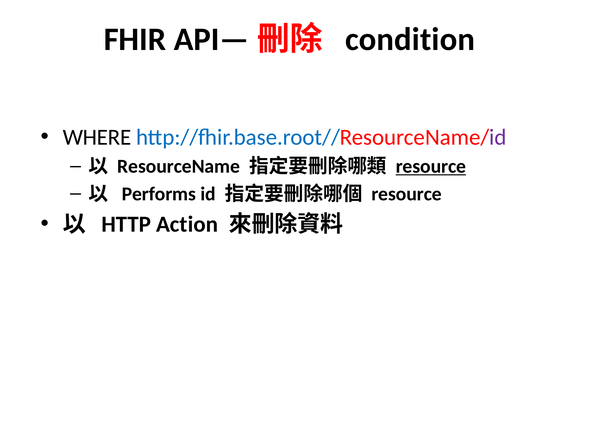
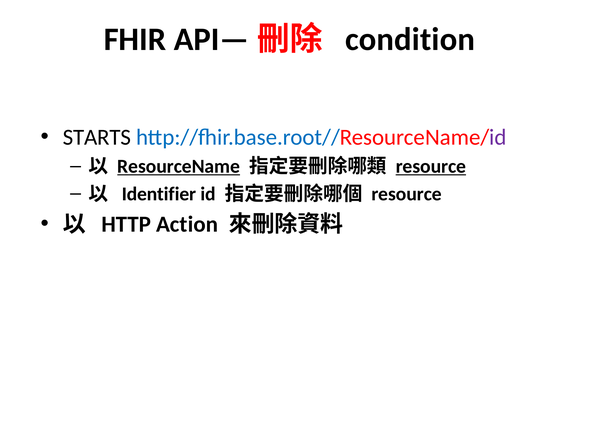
WHERE: WHERE -> STARTS (97, 137)
ResourceName underline: none -> present (179, 166)
Performs: Performs -> Identifier (159, 194)
